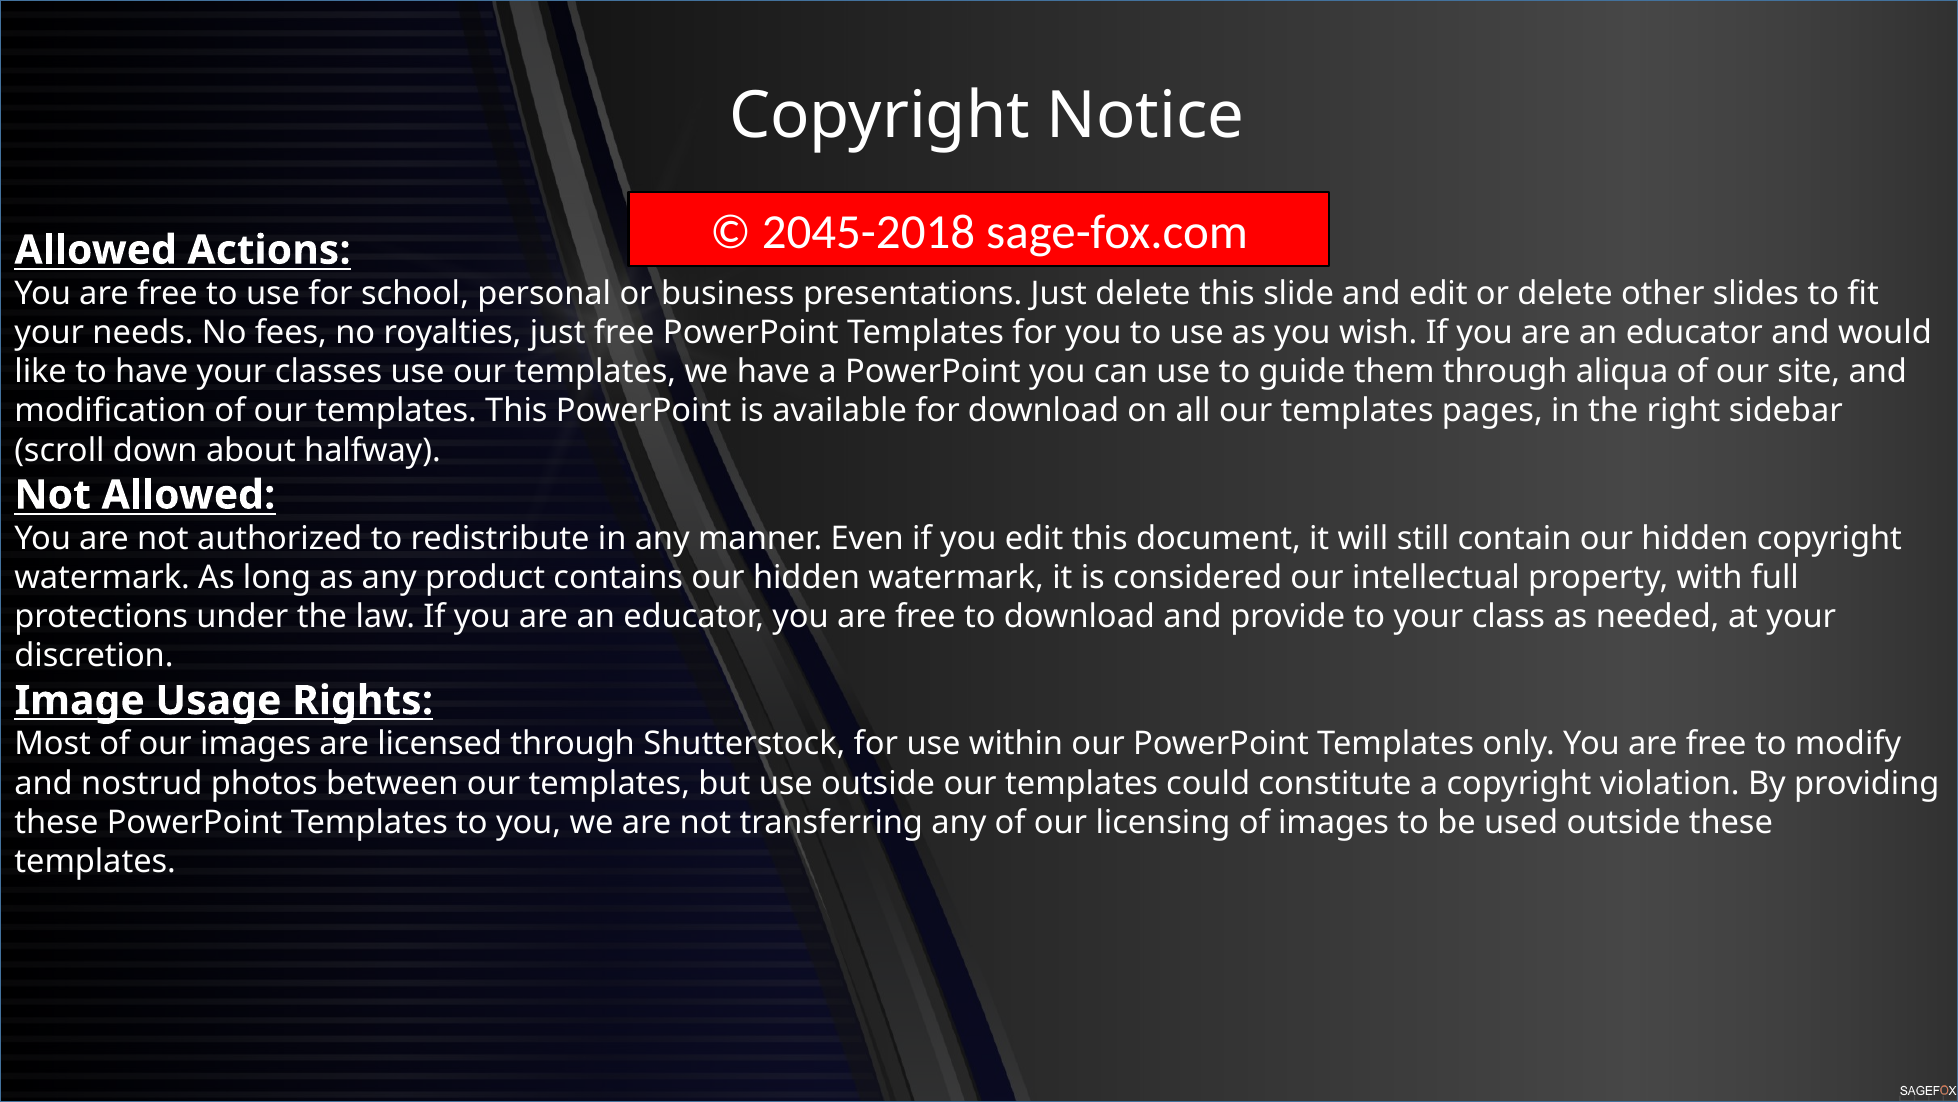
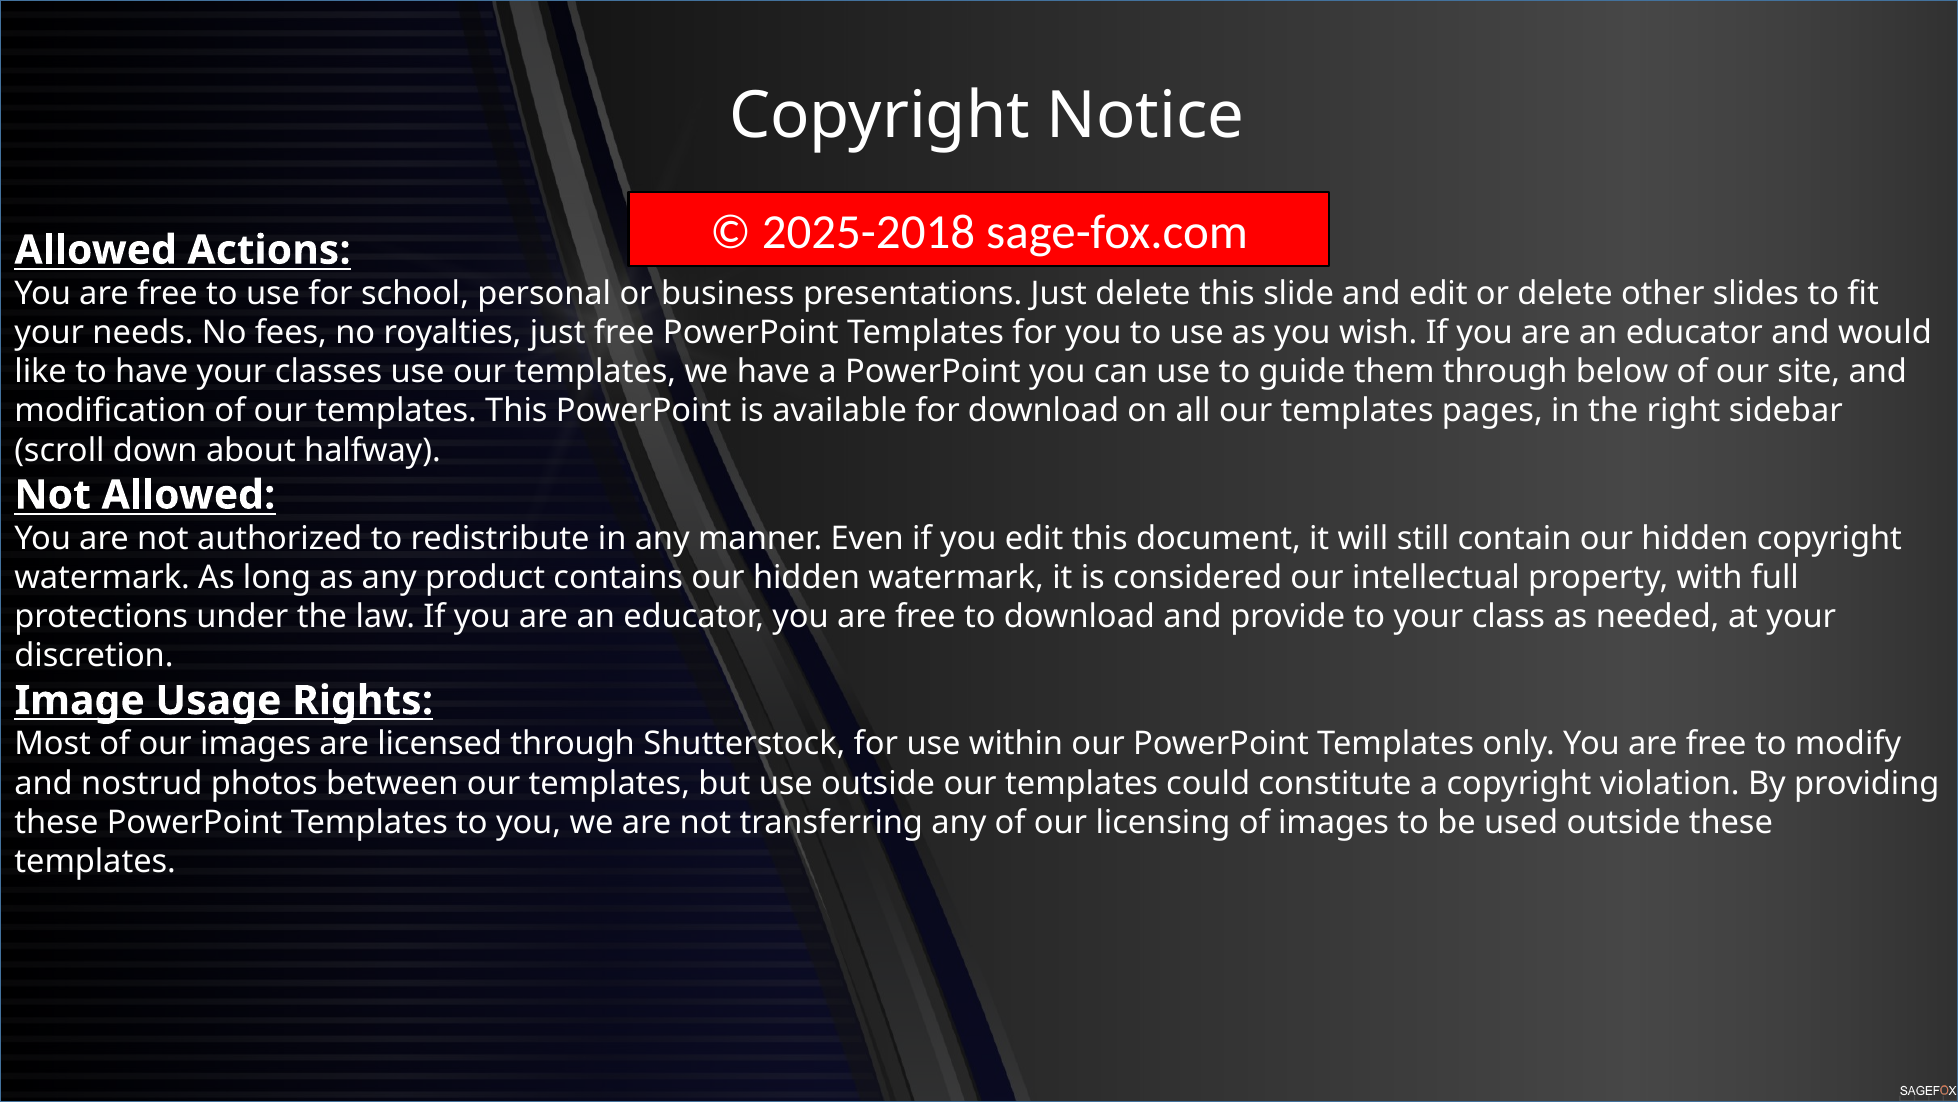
2045-2018: 2045-2018 -> 2025-2018 (868, 232)
aliqua: aliqua -> below (1622, 372)
